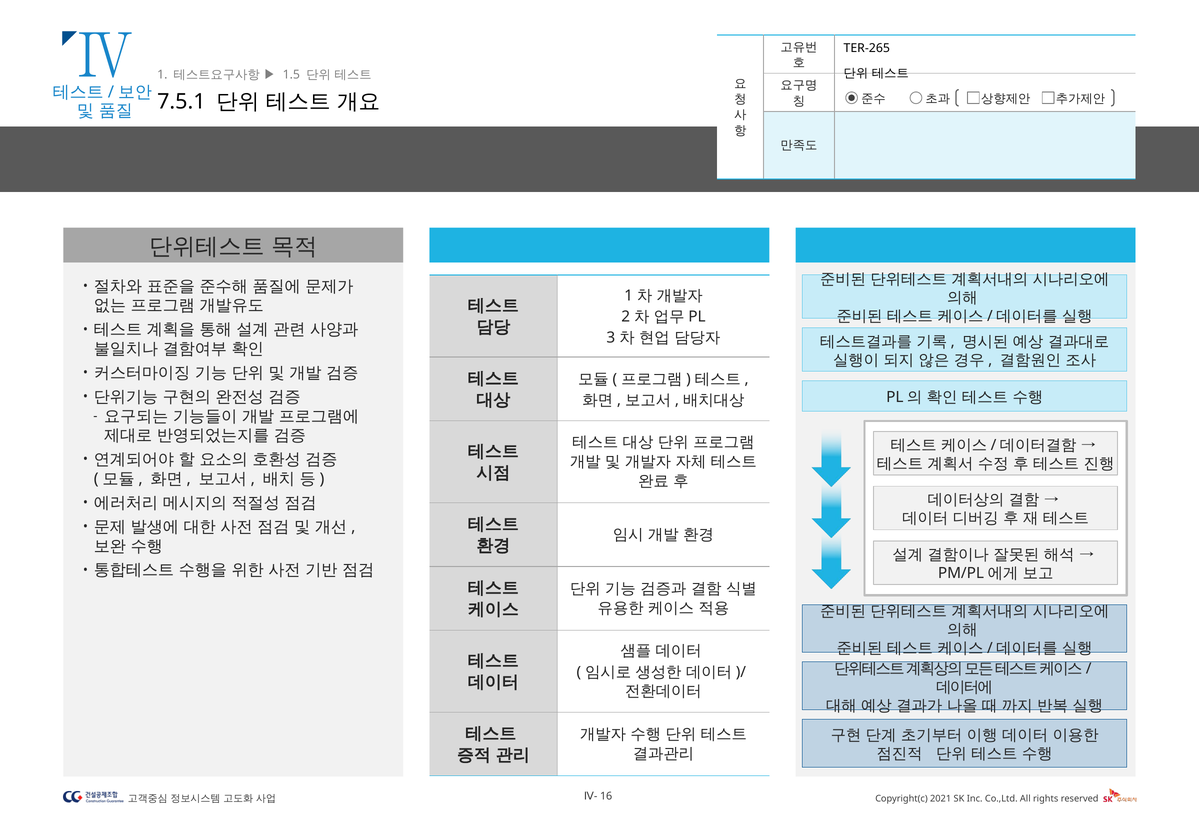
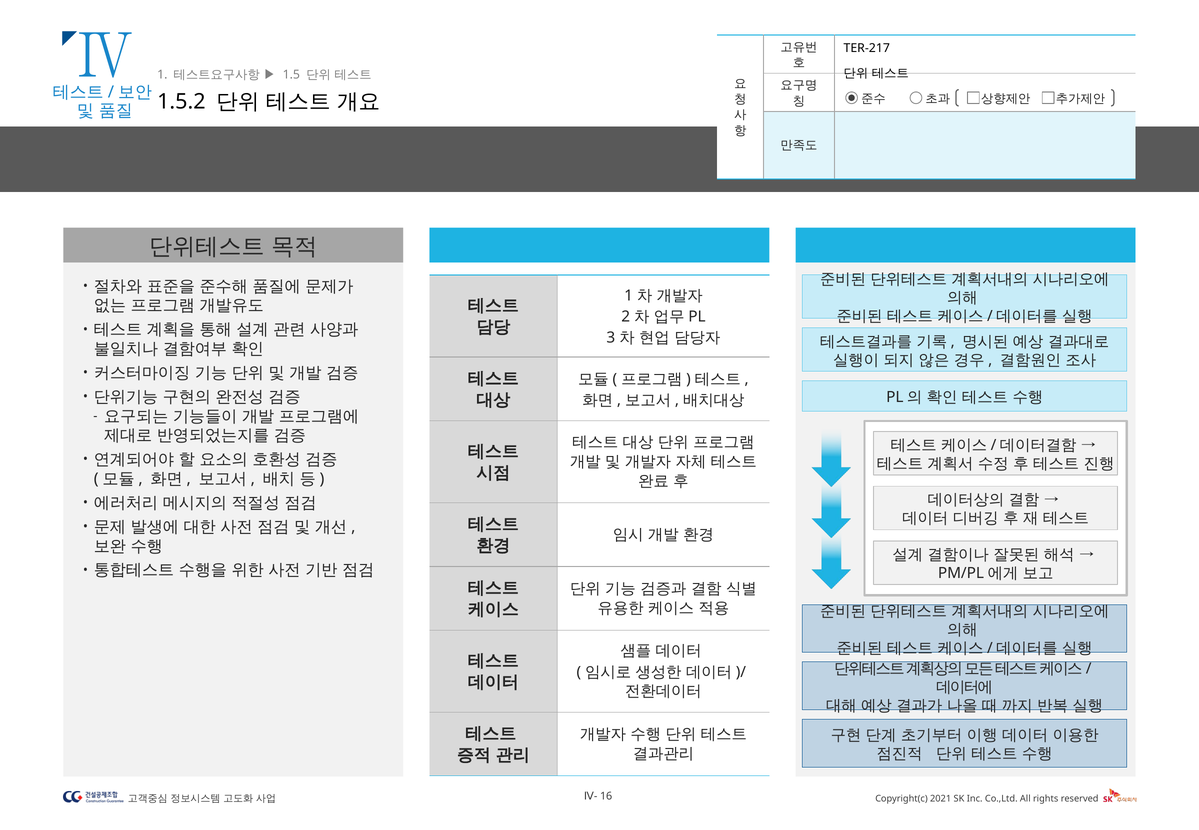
TER-265: TER-265 -> TER-217 (867, 48)
7.5.1: 7.5.1 -> 1.5.2 (181, 102)
